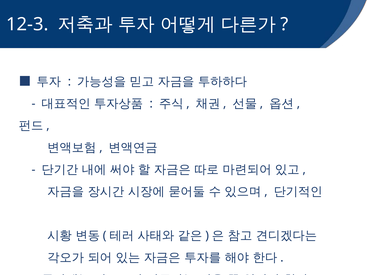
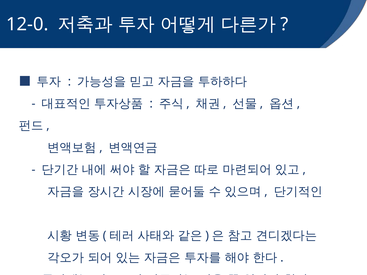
12-3: 12-3 -> 12-0 (27, 24)
